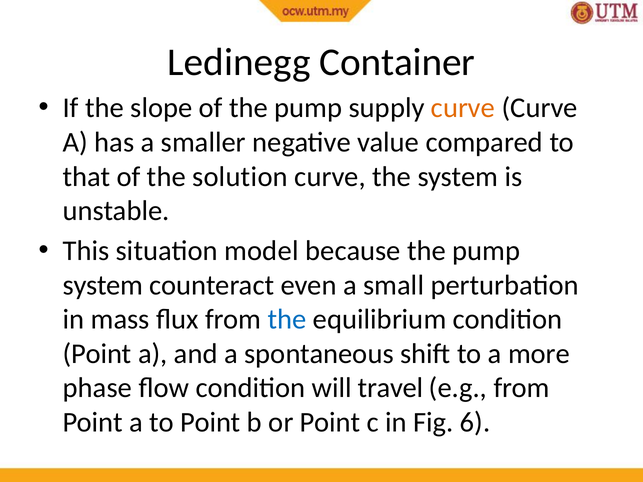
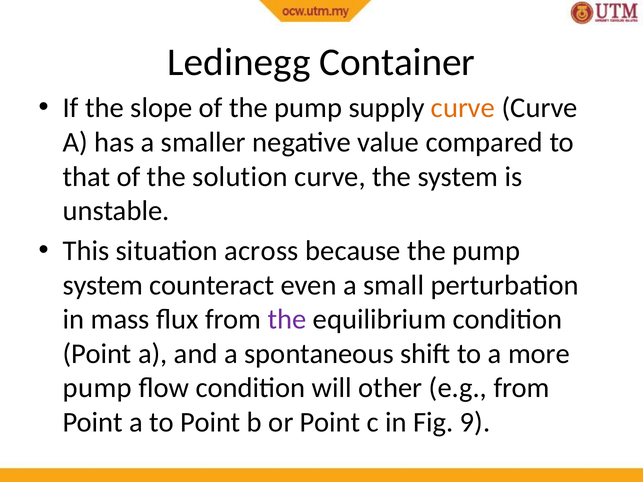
model: model -> across (261, 251)
the colour: blue -> purple (287, 320)
phase: phase -> pump (97, 388)
travel: travel -> other (390, 388)
6: 6 -> 9 (475, 423)
